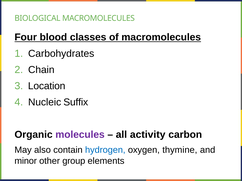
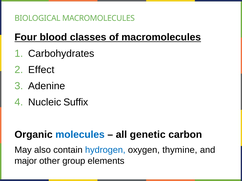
Chain: Chain -> Effect (41, 70)
Location: Location -> Adenine (47, 86)
molecules colour: purple -> blue (80, 135)
activity: activity -> genetic (148, 135)
minor: minor -> major (26, 161)
